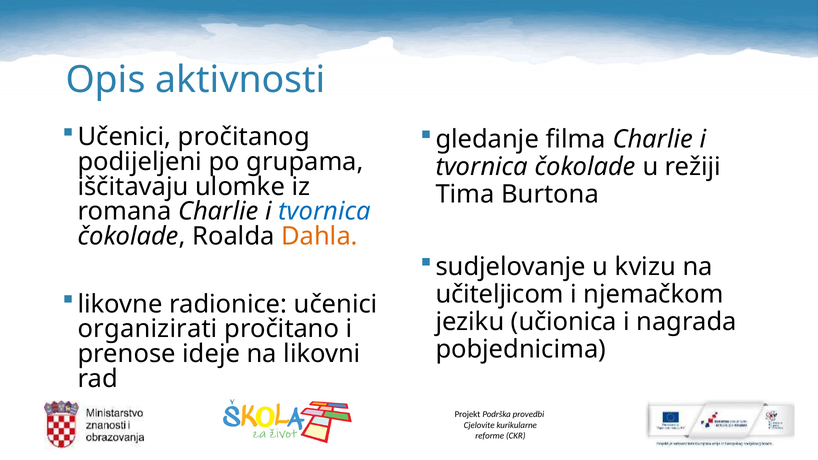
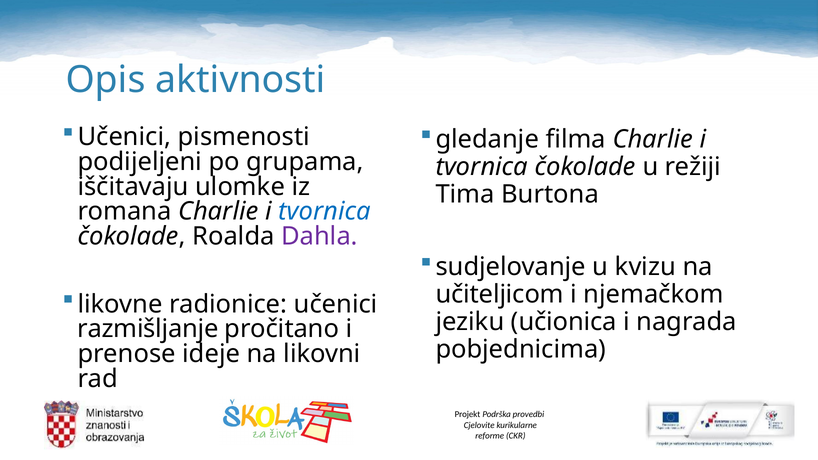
pročitanog: pročitanog -> pismenosti (244, 137)
Dahla colour: orange -> purple (319, 236)
organizirati: organizirati -> razmišljanje (148, 329)
